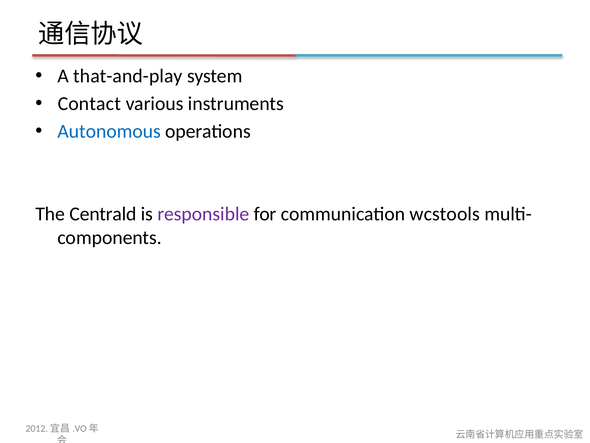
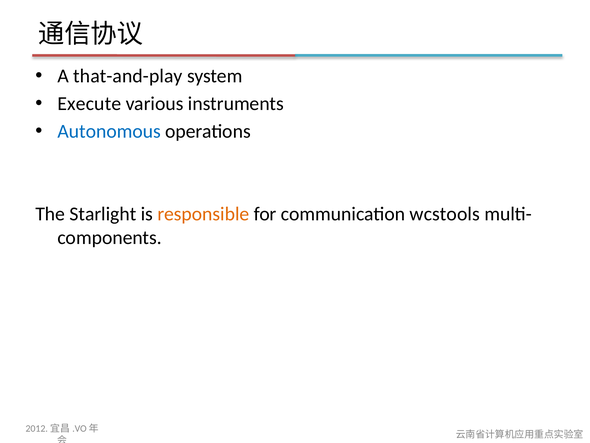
Contact: Contact -> Execute (89, 104)
Centrald: Centrald -> Starlight (103, 214)
responsible colour: purple -> orange (203, 214)
